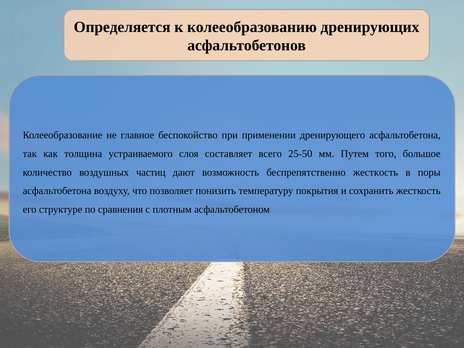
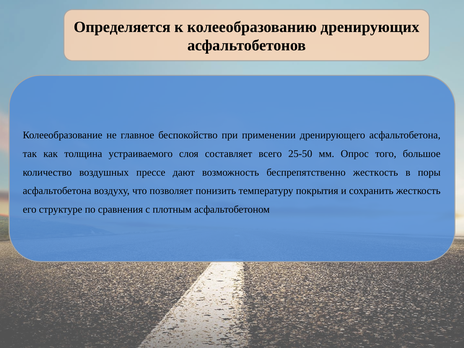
Путем: Путем -> Опрос (355, 154)
частиц: частиц -> прессе (151, 172)
